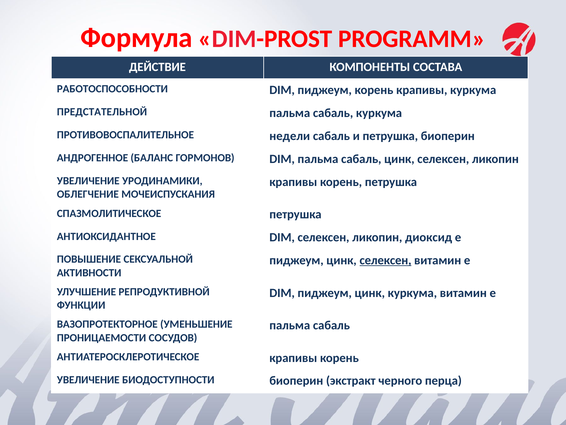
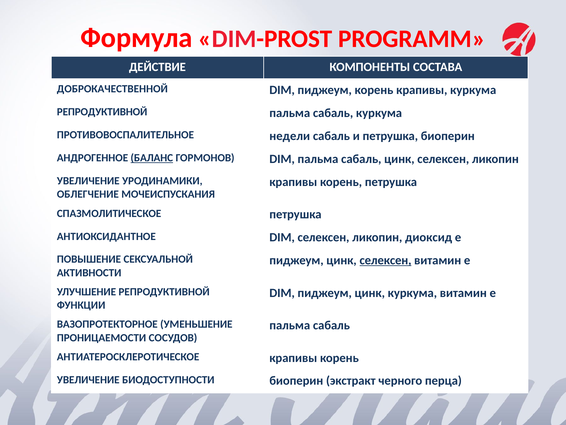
РАБОТОСПОСОБНОСТИ: РАБОТОСПОСОБНОСТИ -> ДОБРОКАЧЕСТВЕННОЙ (112, 89)
ПРЕДСТАТЕЛЬНОЙ: ПРЕДСТАТЕЛЬНОЙ -> РЕПРОДУКТИВНОЙ (102, 112)
БАЛАНС underline: none -> present (152, 158)
